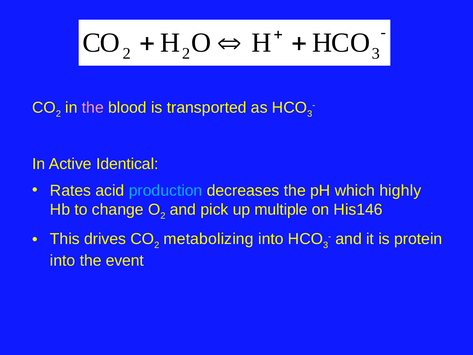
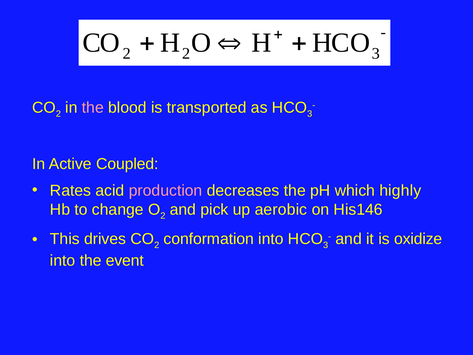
Identical: Identical -> Coupled (127, 164)
production colour: light blue -> pink (166, 190)
multiple: multiple -> aerobic (281, 209)
metabolizing: metabolizing -> conformation (209, 239)
protein: protein -> oxidize (418, 239)
